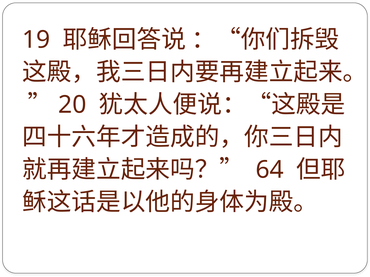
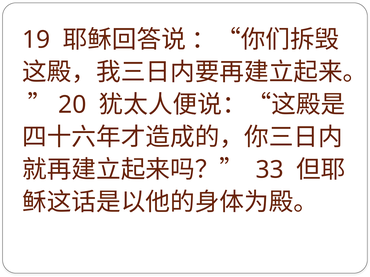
64: 64 -> 33 (270, 170)
